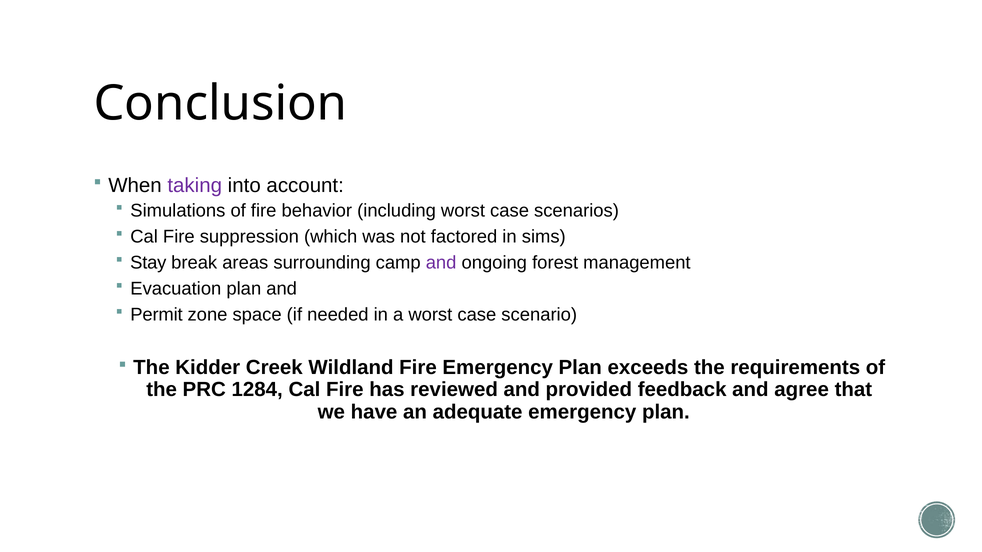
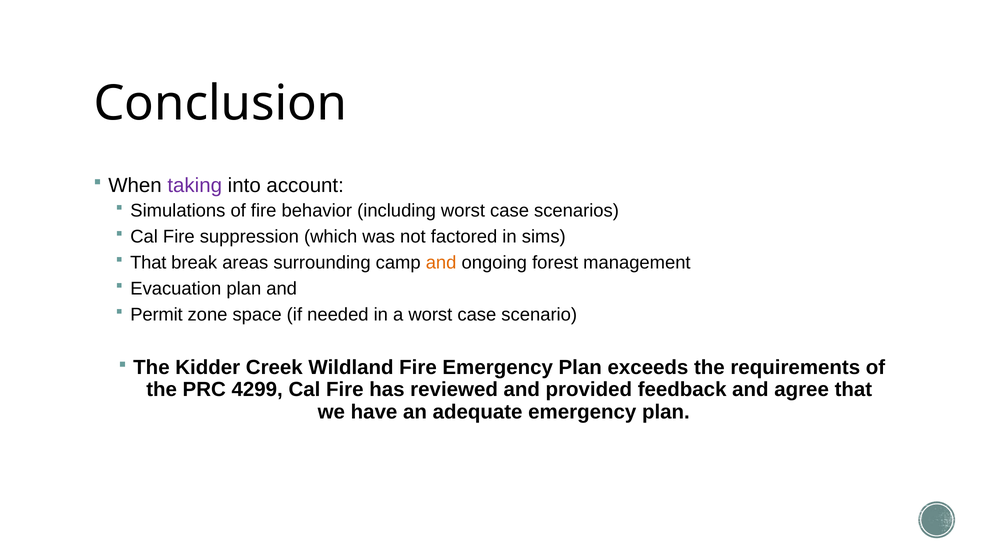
Stay: Stay -> That (148, 263)
and colour: purple -> orange (441, 263)
1284: 1284 -> 4299 (257, 390)
